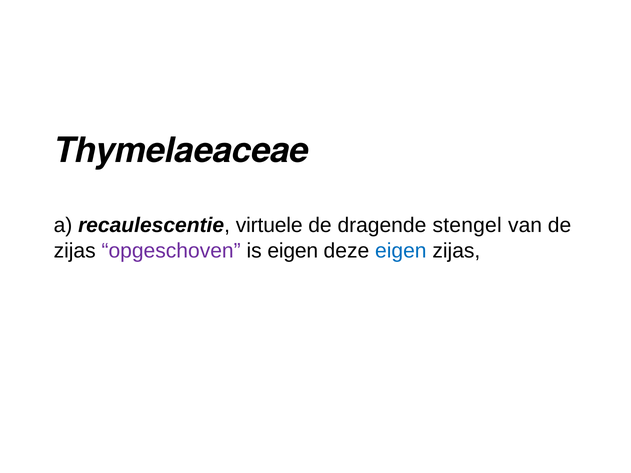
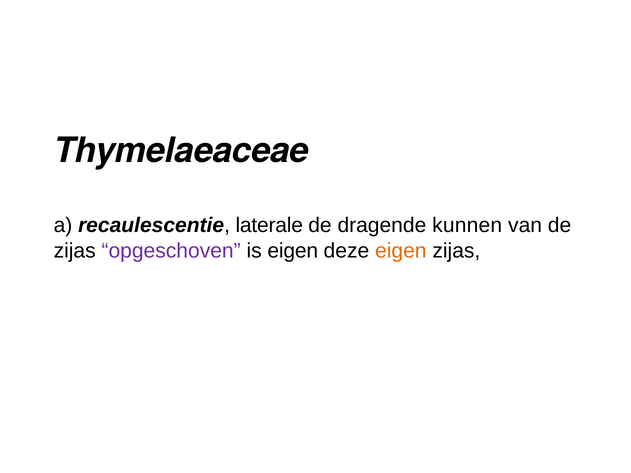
virtuele: virtuele -> laterale (269, 225)
stengel: stengel -> kunnen (467, 225)
eigen colour: blue -> orange (401, 251)
